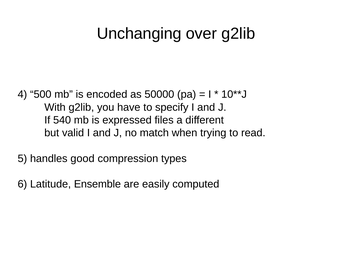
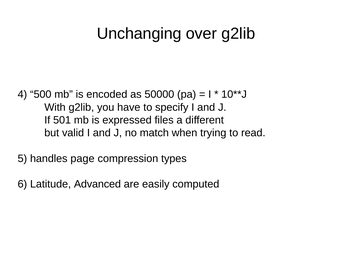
540: 540 -> 501 (62, 120)
good: good -> page (82, 158)
Ensemble: Ensemble -> Advanced (97, 184)
